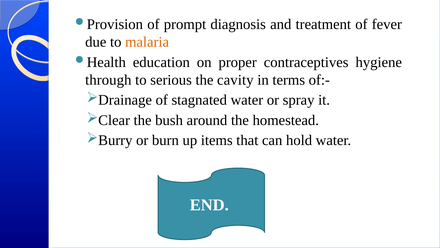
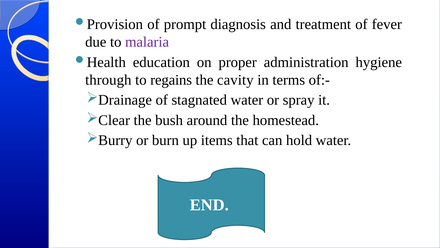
malaria colour: orange -> purple (147, 42)
contraceptives: contraceptives -> administration (306, 62)
serious: serious -> regains (171, 80)
